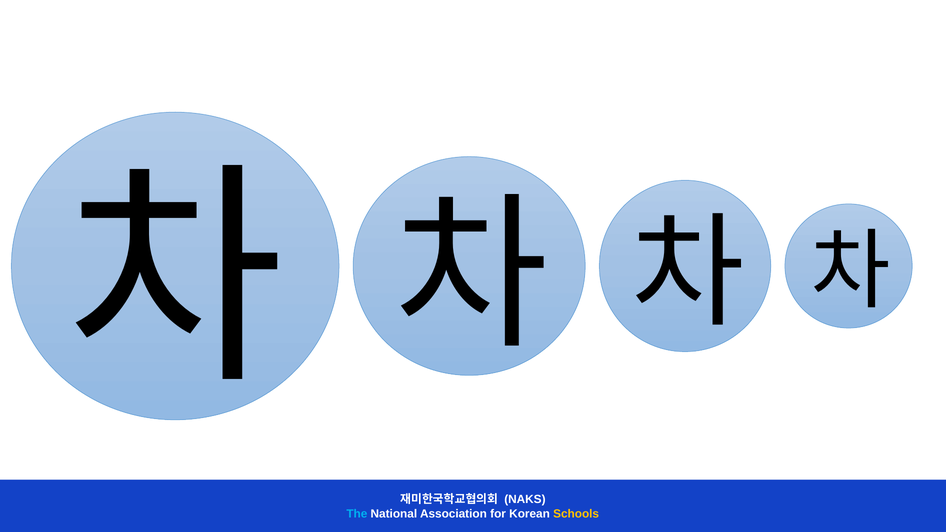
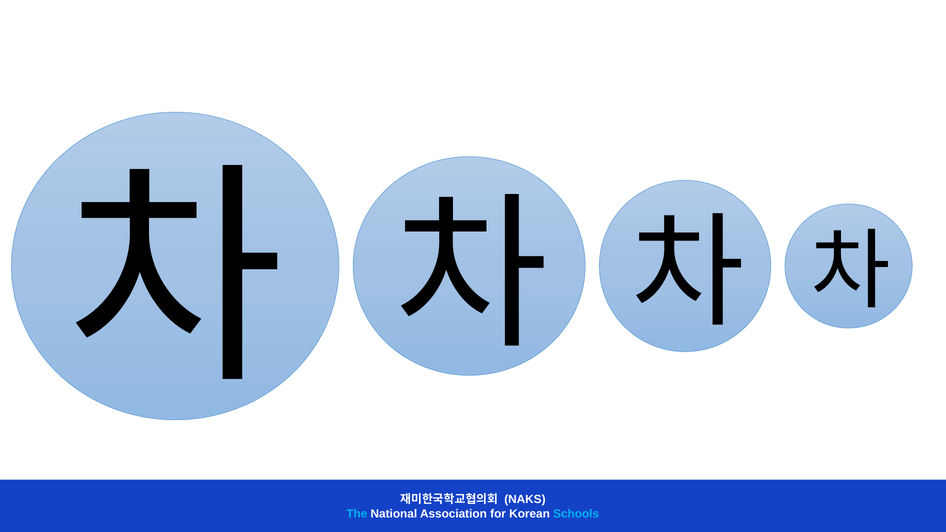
Schools colour: yellow -> light blue (576, 514)
